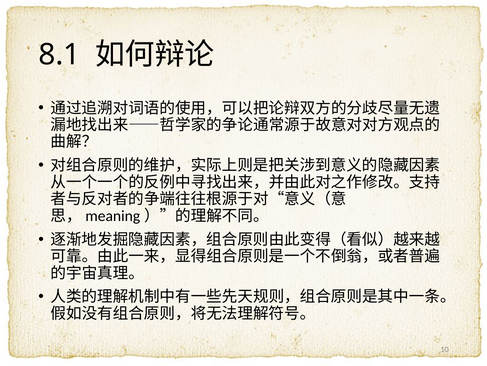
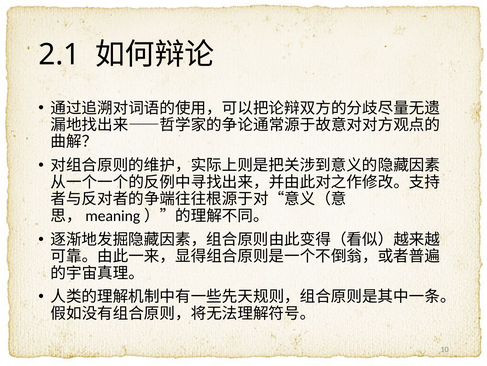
8.1: 8.1 -> 2.1 (59, 55)
